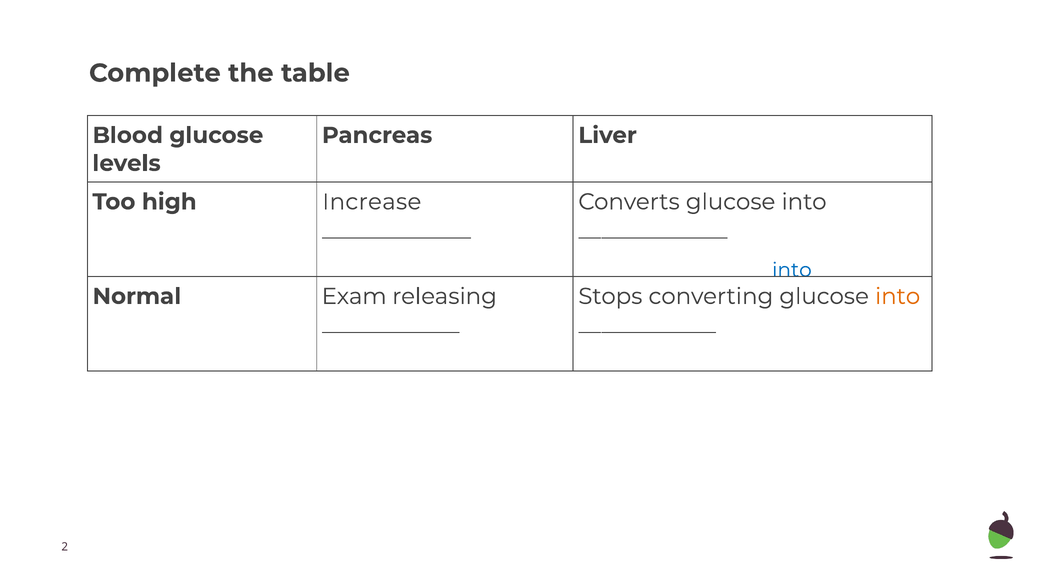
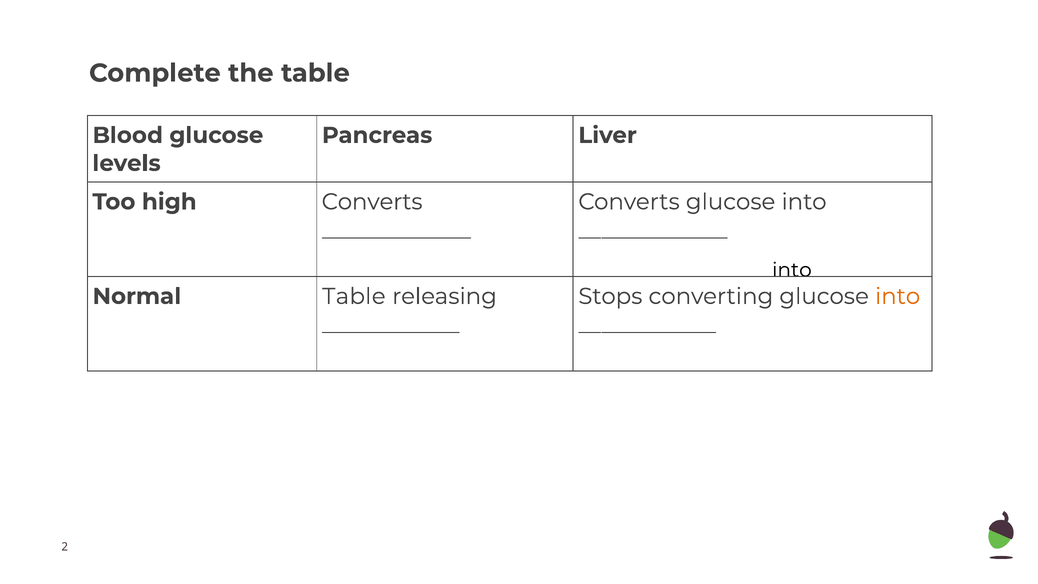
high Increase: Increase -> Converts (372, 202)
into colour: blue -> black (792, 270)
Normal Exam: Exam -> Table (354, 296)
